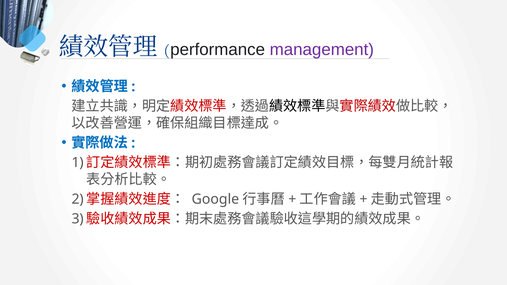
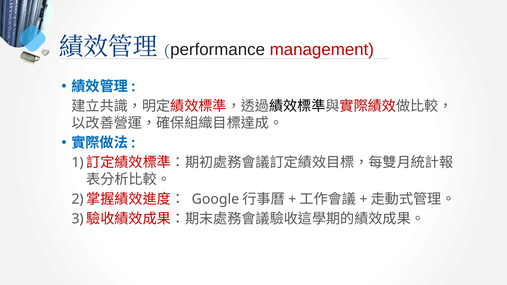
management colour: purple -> red (322, 50)
